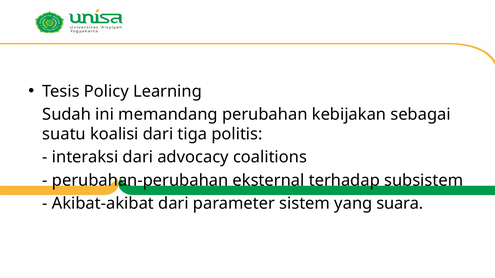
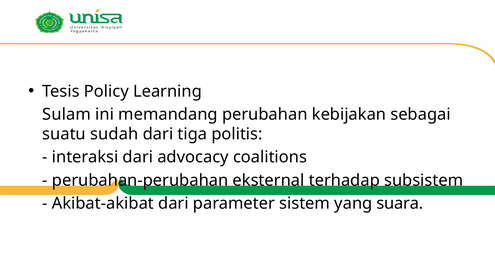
Sudah: Sudah -> Sulam (67, 115)
koalisi: koalisi -> sudah (114, 134)
